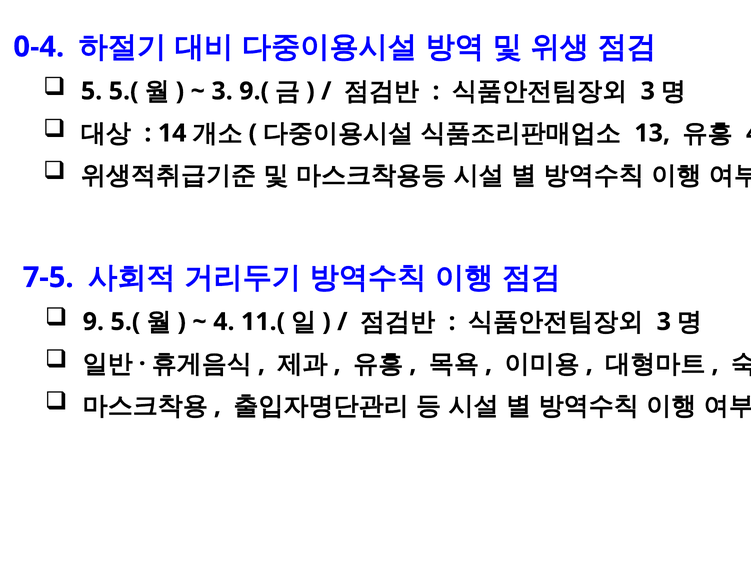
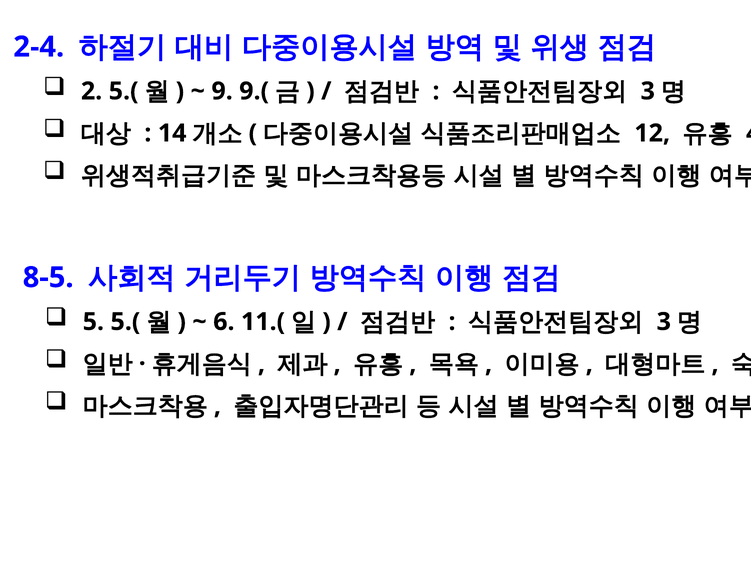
0-4: 0-4 -> 2-4 (39, 47)
5: 5 -> 2 (92, 91)
3: 3 -> 9 (222, 91)
13: 13 -> 12 (652, 133)
7-5: 7-5 -> 8-5 (48, 278)
9: 9 -> 5 (93, 322)
4: 4 -> 6 (224, 322)
